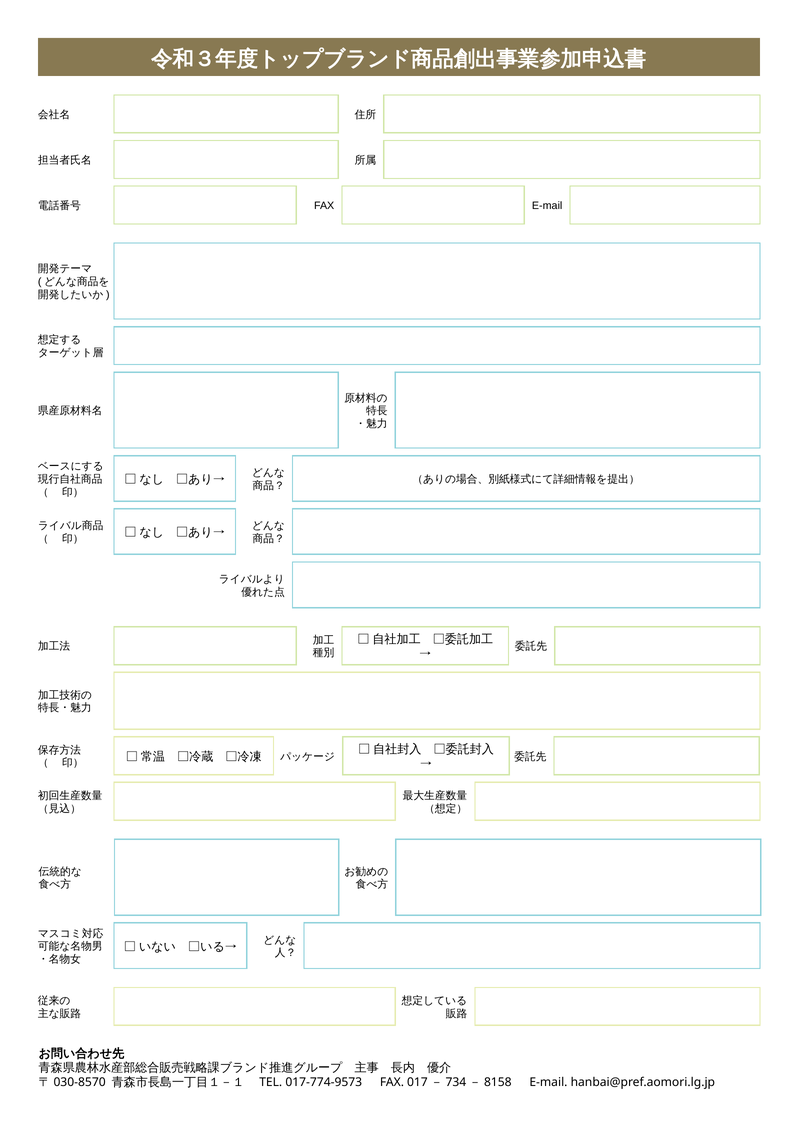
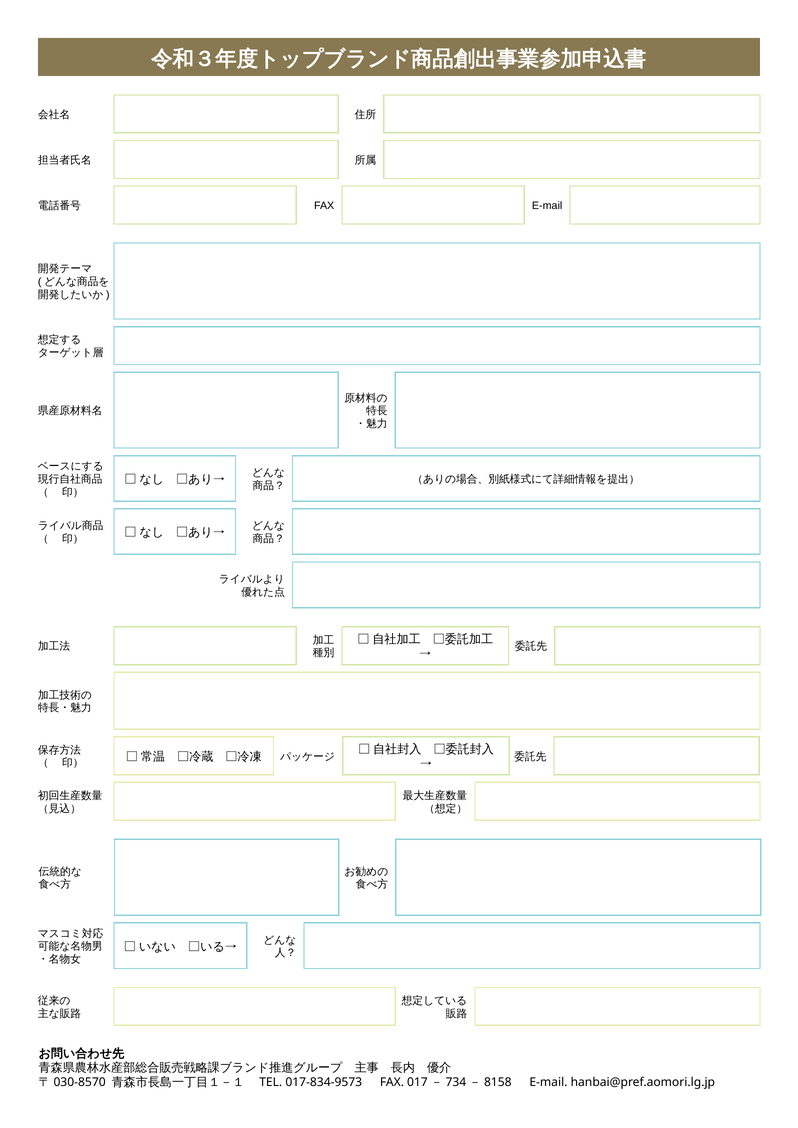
017-774-9573: 017-774-9573 -> 017-834-9573 (324, 1083)
